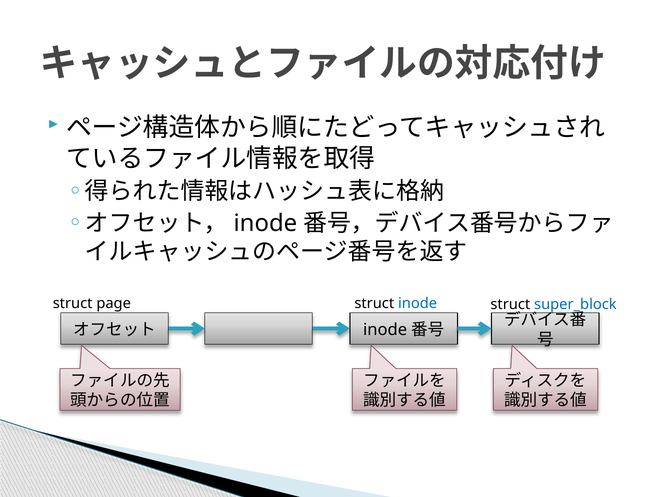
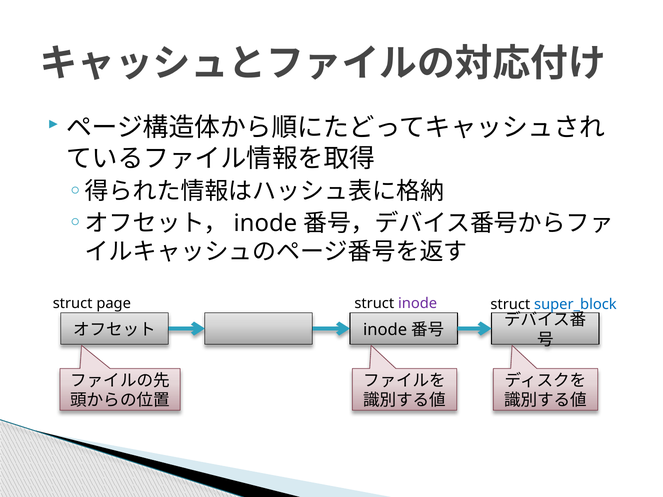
inode colour: blue -> purple (418, 304)
